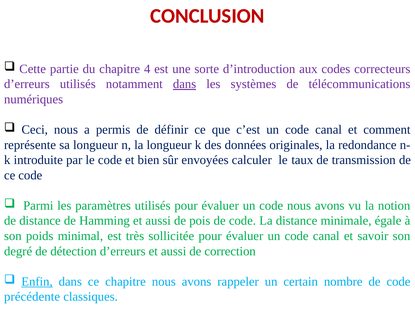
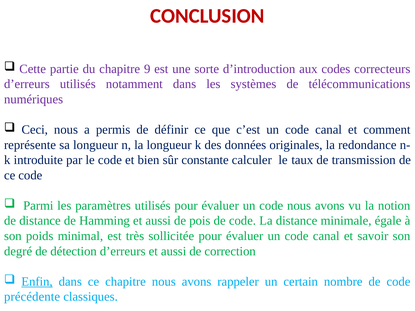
4: 4 -> 9 (147, 69)
dans underline: present -> none (185, 84)
envoyées: envoyées -> constante (205, 160)
